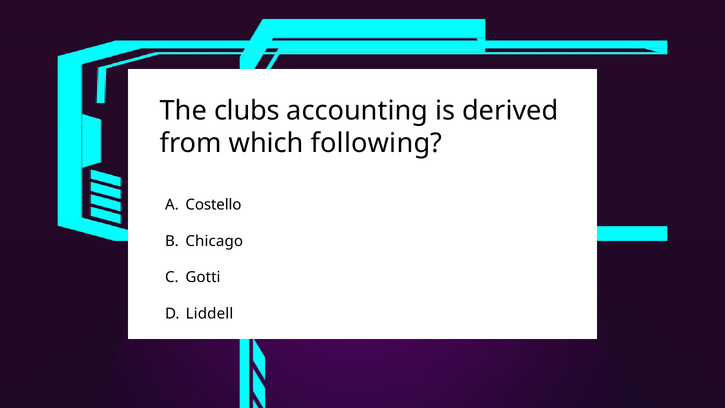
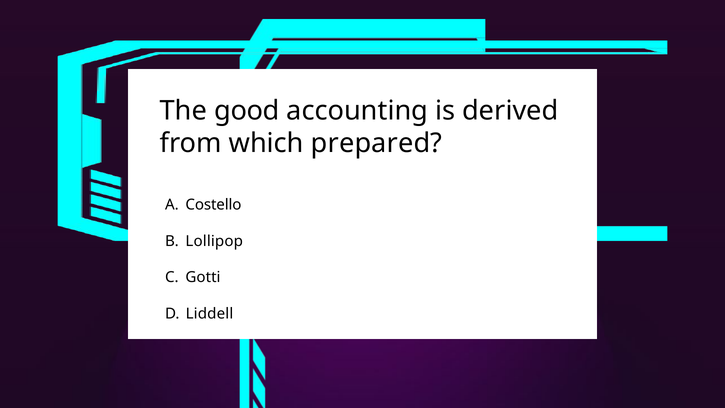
clubs: clubs -> good (247, 111)
following: following -> prepared (377, 143)
Chicago: Chicago -> Lollipop (214, 241)
